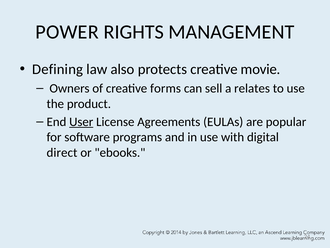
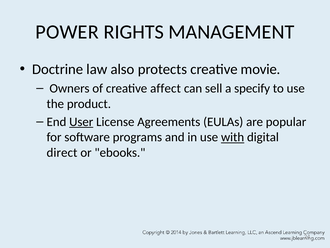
Defining: Defining -> Doctrine (58, 69)
forms: forms -> affect (166, 88)
relates: relates -> specify (252, 88)
with underline: none -> present (233, 137)
